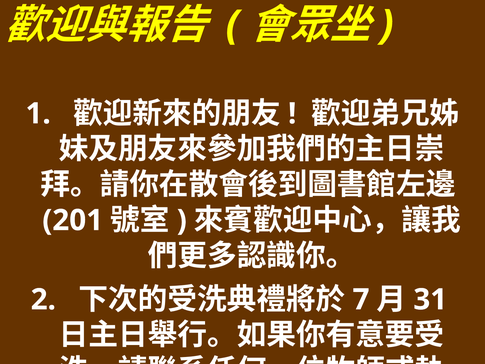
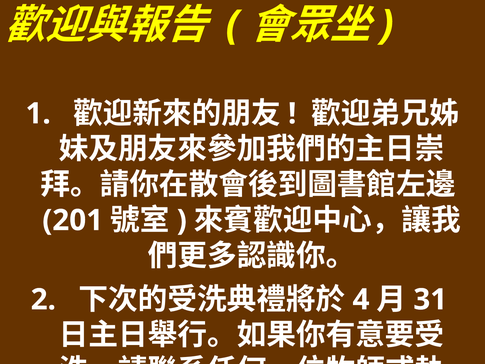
7: 7 -> 4 (361, 299)
